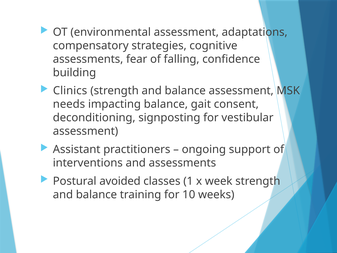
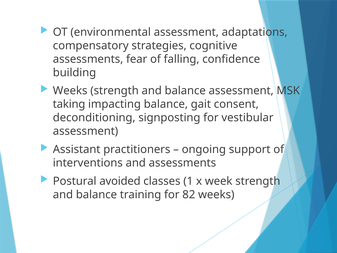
Clinics: Clinics -> Weeks (70, 91)
needs: needs -> taking (69, 104)
10: 10 -> 82 (189, 194)
